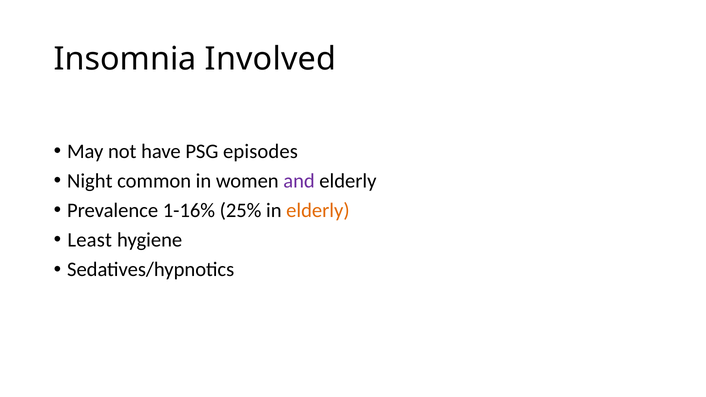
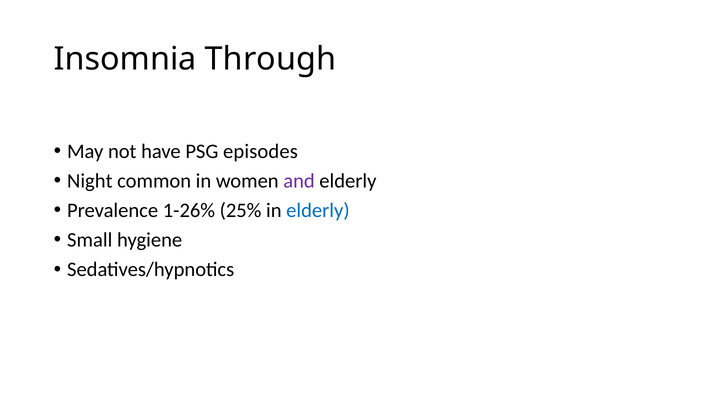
Involved: Involved -> Through (271, 59)
1-16%: 1-16% -> 1-26% (189, 210)
elderly colour: orange -> blue (318, 210)
Least: Least -> Small (90, 240)
